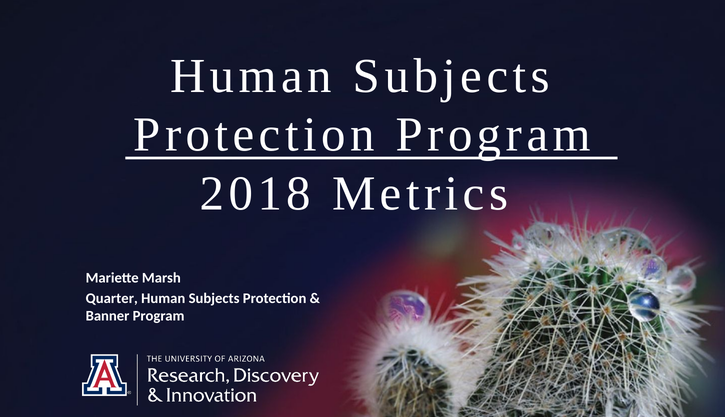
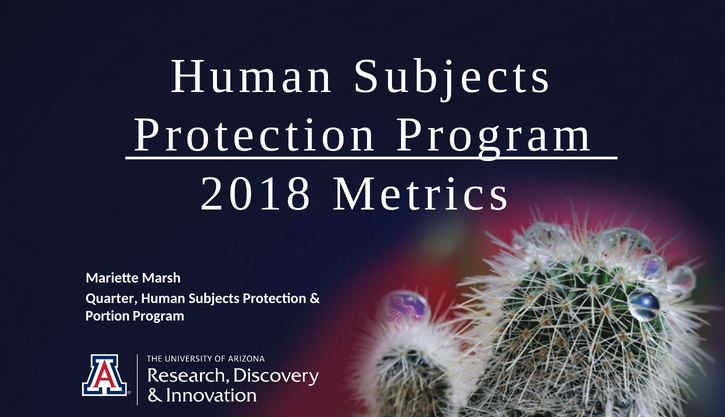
Banner: Banner -> Portion (108, 316)
